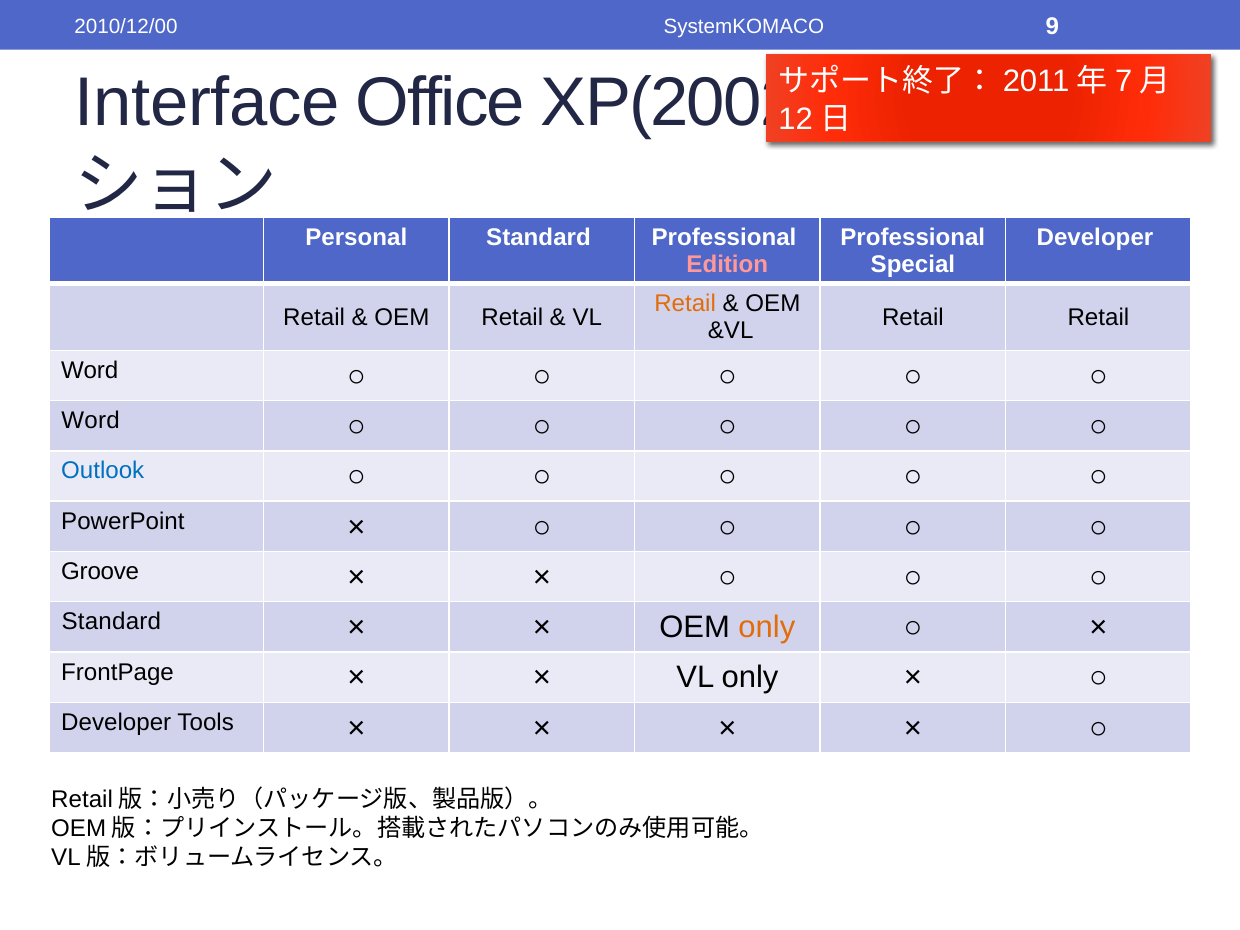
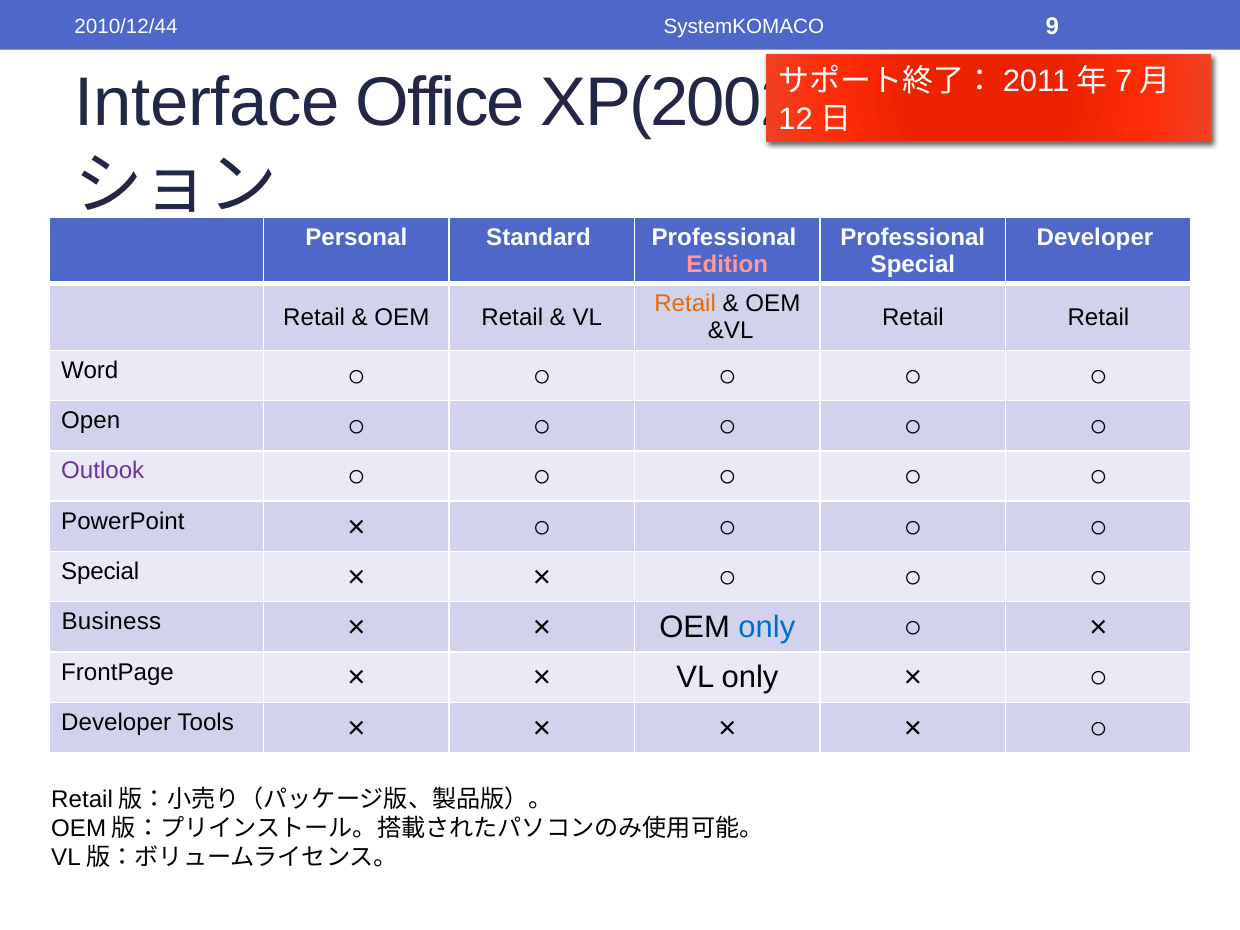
2010/12/00: 2010/12/00 -> 2010/12/44 (126, 26)
Word: Word -> Open (91, 421)
Outlook colour: blue -> purple (103, 471)
Groove: Groove -> Special (100, 572)
Standard: Standard -> Business (111, 622)
only colour: orange -> blue (767, 627)
